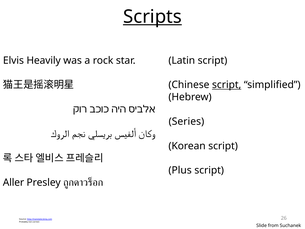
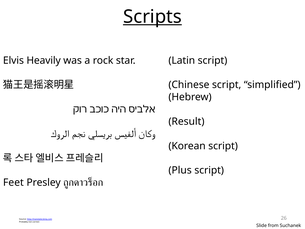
script underline: present -> none (227, 85)
Series: Series -> Result (186, 121)
Aller: Aller -> Feet (13, 182)
